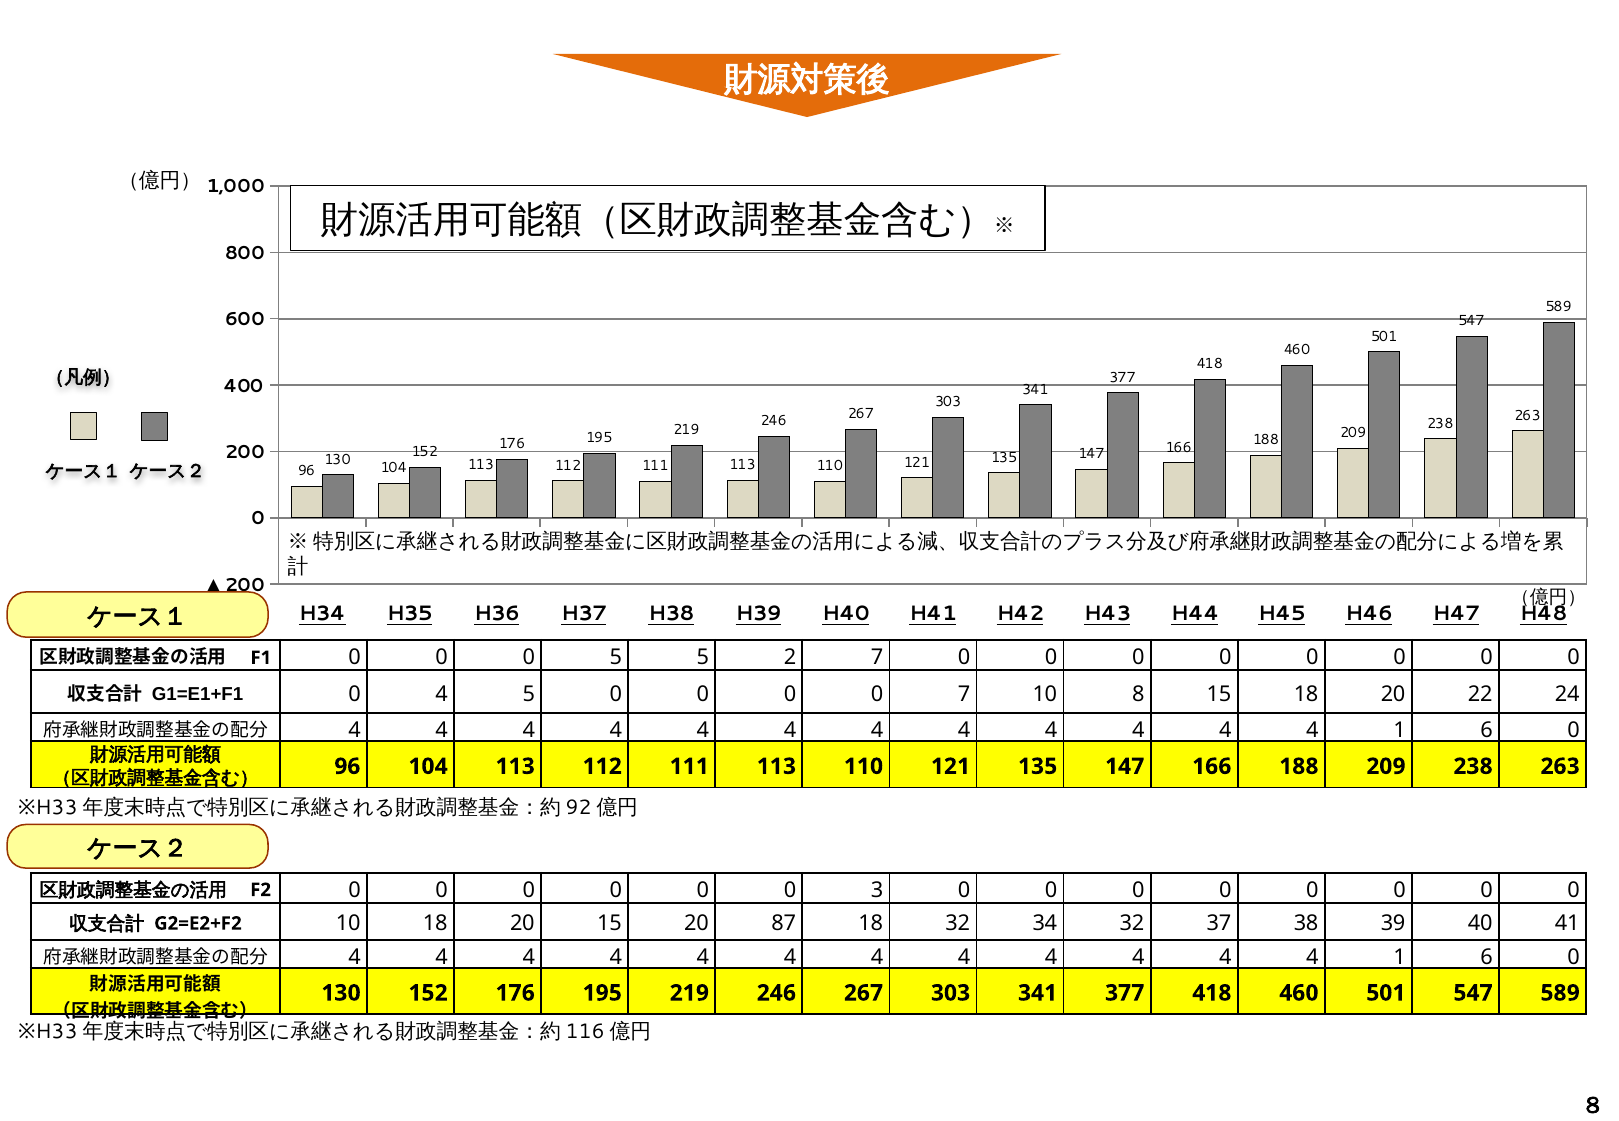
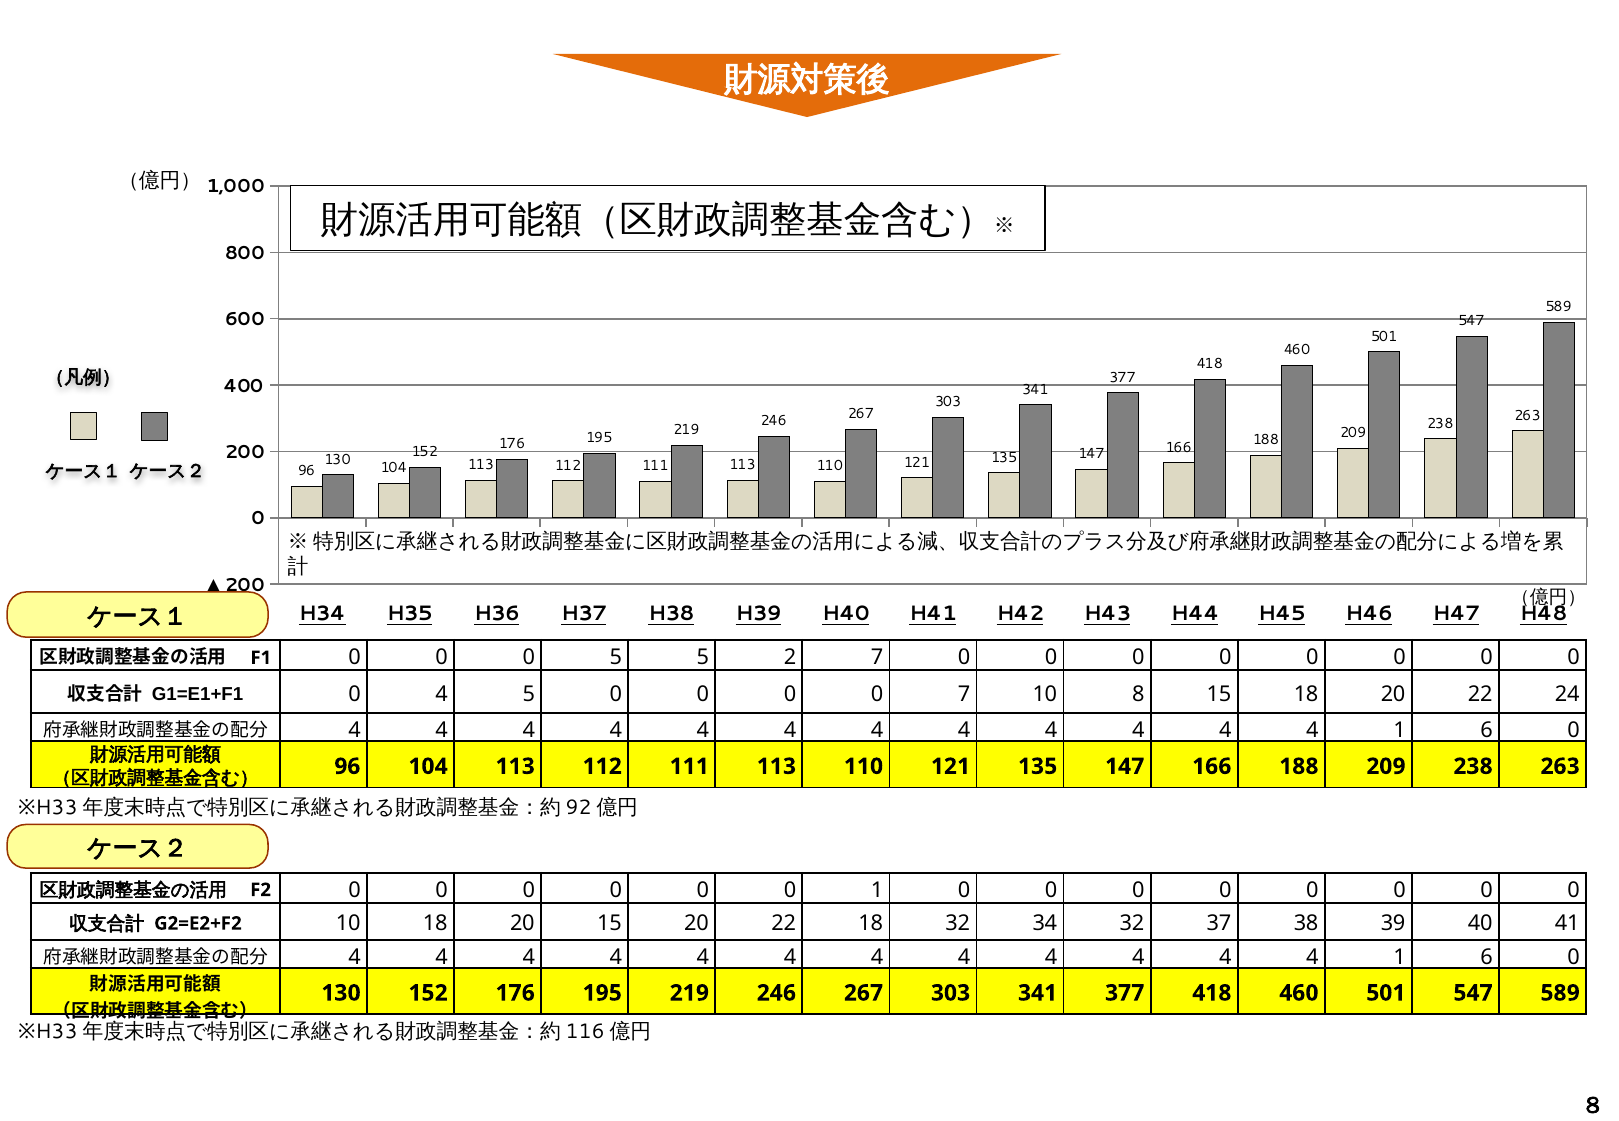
0 3: 3 -> 1 (877, 890)
15 20 87: 87 -> 22 (784, 924)
